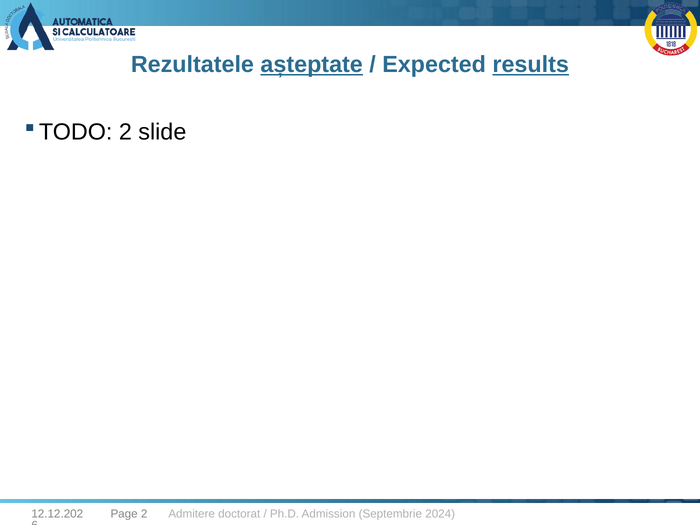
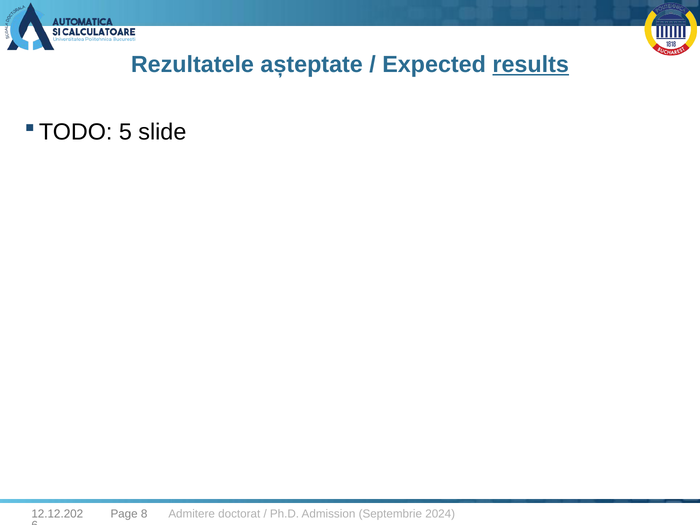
așteptate underline: present -> none (312, 65)
2: 2 -> 5 (125, 132)
Page 2: 2 -> 8 (144, 514)
